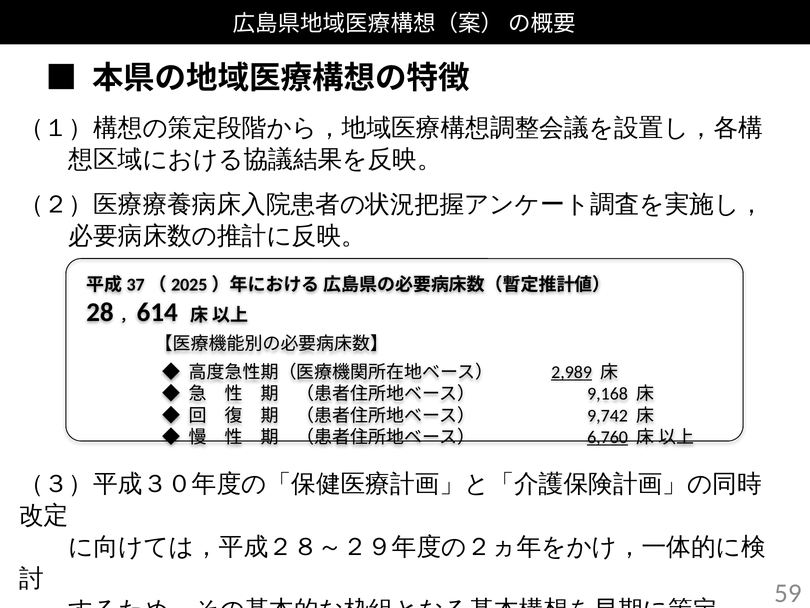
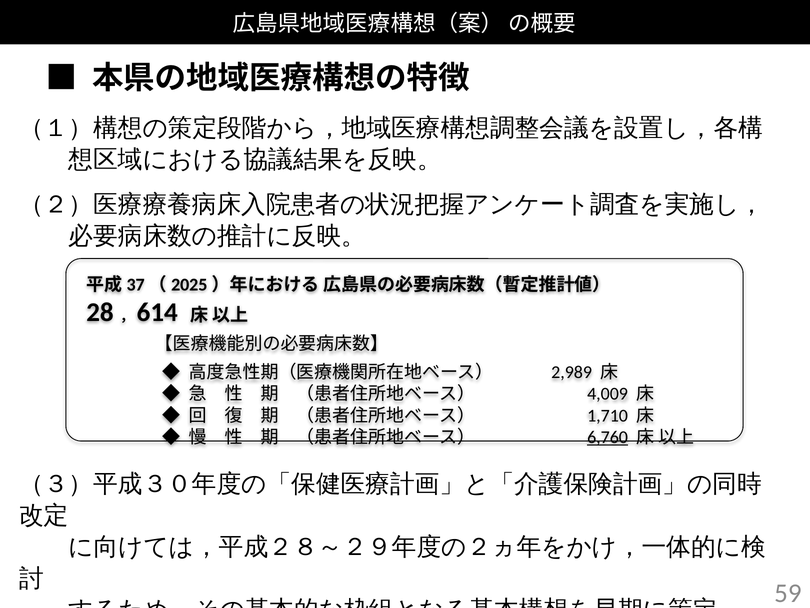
2,989 underline: present -> none (572, 372)
9,168: 9,168 -> 4,009 (608, 394)
9,742: 9,742 -> 1,710 (608, 415)
